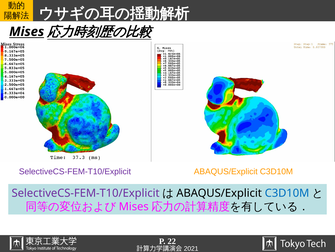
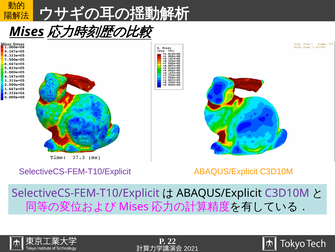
C3D10M colour: blue -> purple (287, 193)
